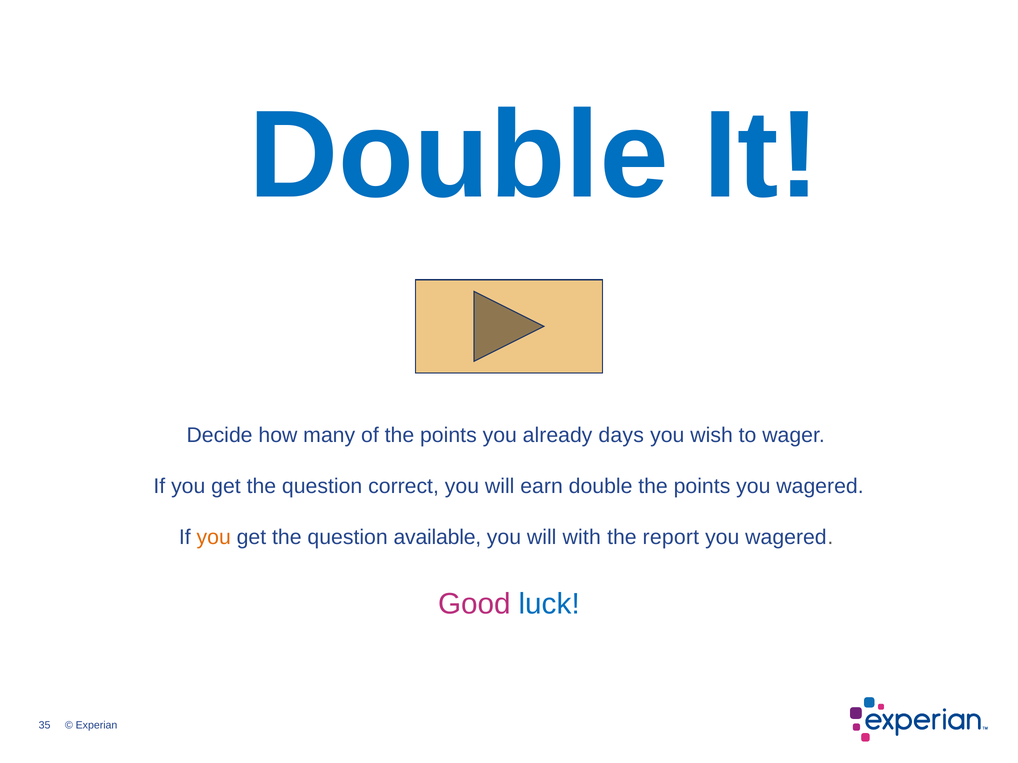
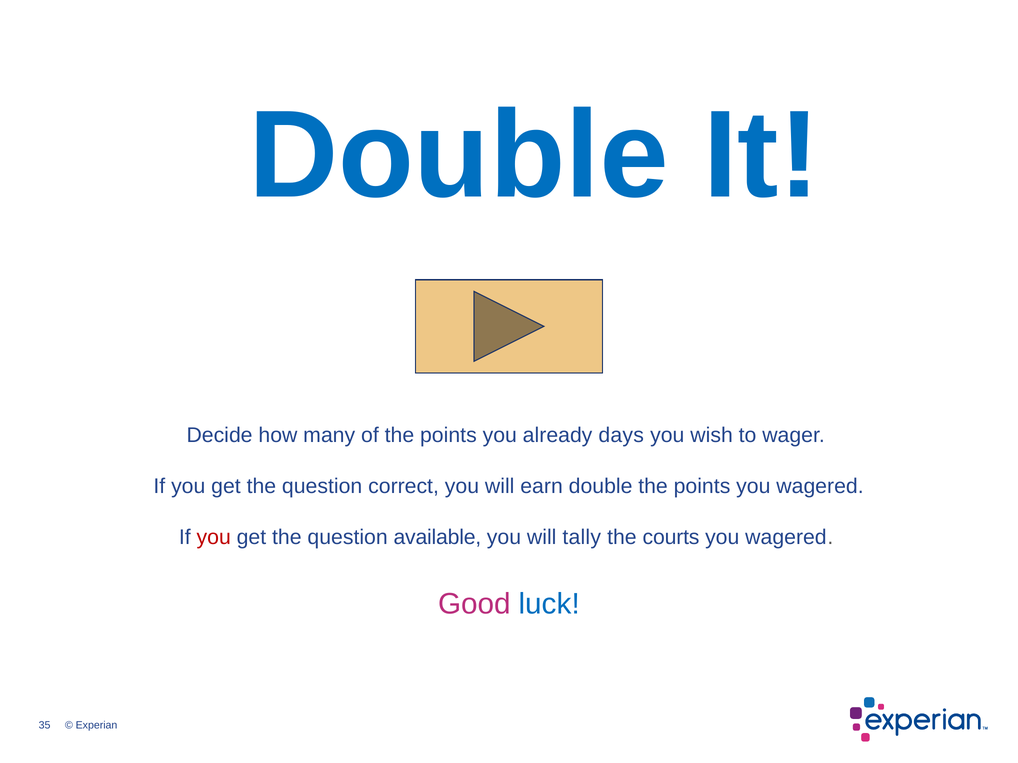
you colour: orange -> red (214, 537)
with: with -> tally (582, 537)
report: report -> courts (671, 537)
